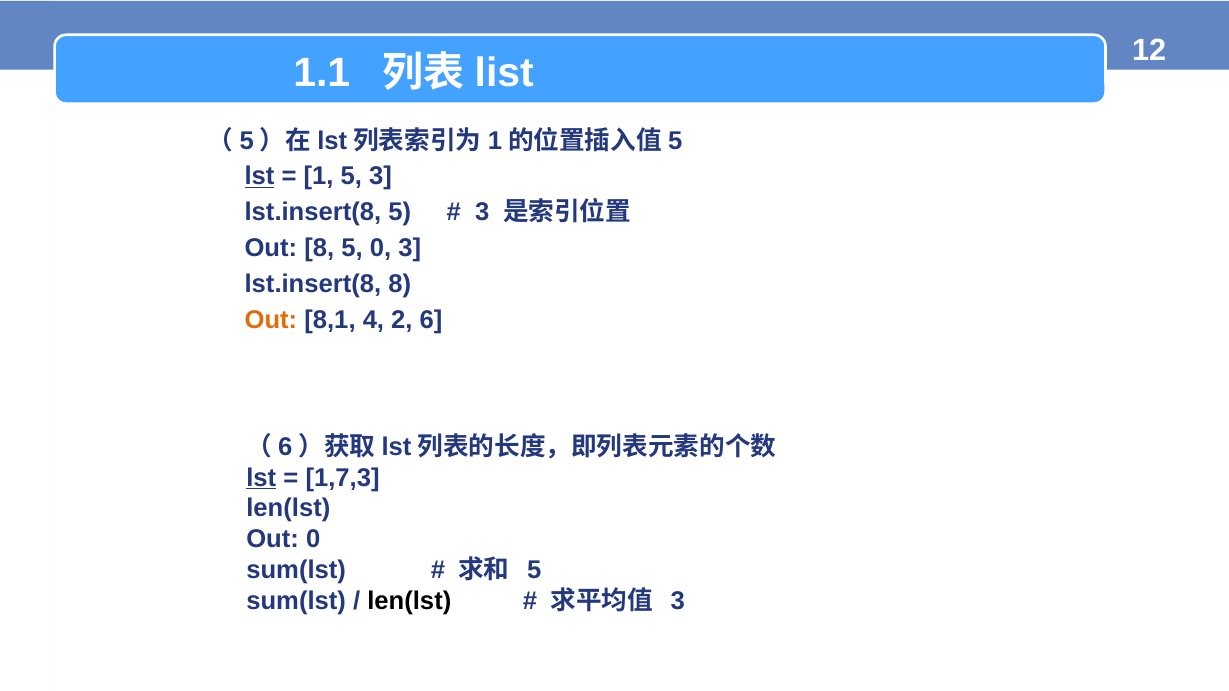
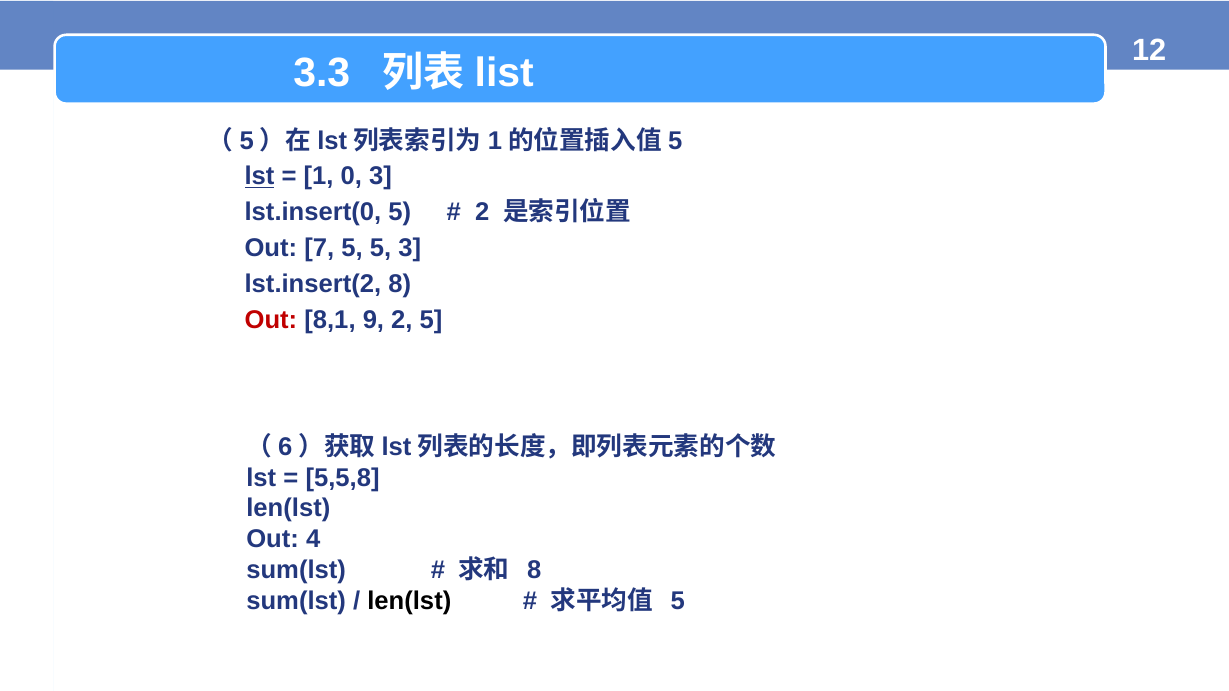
1.1: 1.1 -> 3.3 (322, 73)
1 5: 5 -> 0 (351, 177)
lst.insert(8: lst.insert(8 -> lst.insert(0 (313, 212)
3: 3 -> 2 (482, 212)
Out 8: 8 -> 7 (319, 248)
5 0: 0 -> 5 (381, 248)
lst.insert(8: lst.insert(8 -> lst.insert(2 (313, 284)
Out colour: orange -> red (271, 320)
4: 4 -> 9 (373, 320)
2 6: 6 -> 5 (431, 320)
lst underline: present -> none (261, 478)
1,7,3: 1,7,3 -> 5,5,8 (343, 478)
Out 0: 0 -> 4 (313, 539)
5: 5 -> 8 (534, 570)
3: 3 -> 5 (678, 601)
